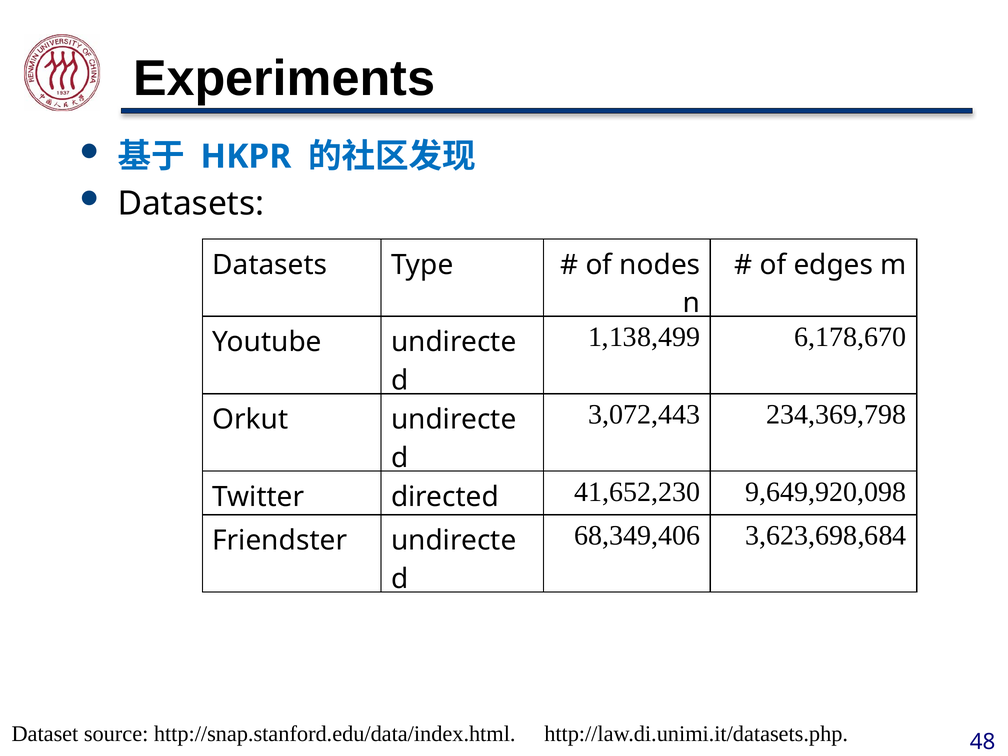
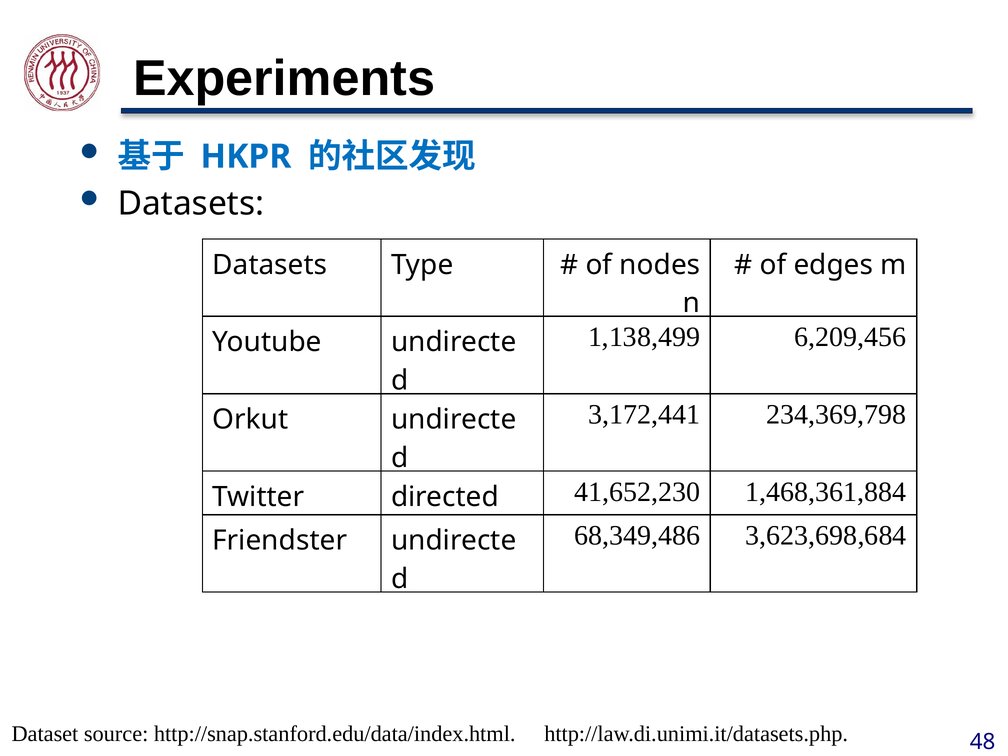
6,178,670: 6,178,670 -> 6,209,456 (850, 337)
3,072,443: 3,072,443 -> 3,172,441 (644, 415)
9,649,920,098: 9,649,920,098 -> 1,468,361,884 (826, 492)
68,349,406: 68,349,406 -> 68,349,486 (637, 536)
